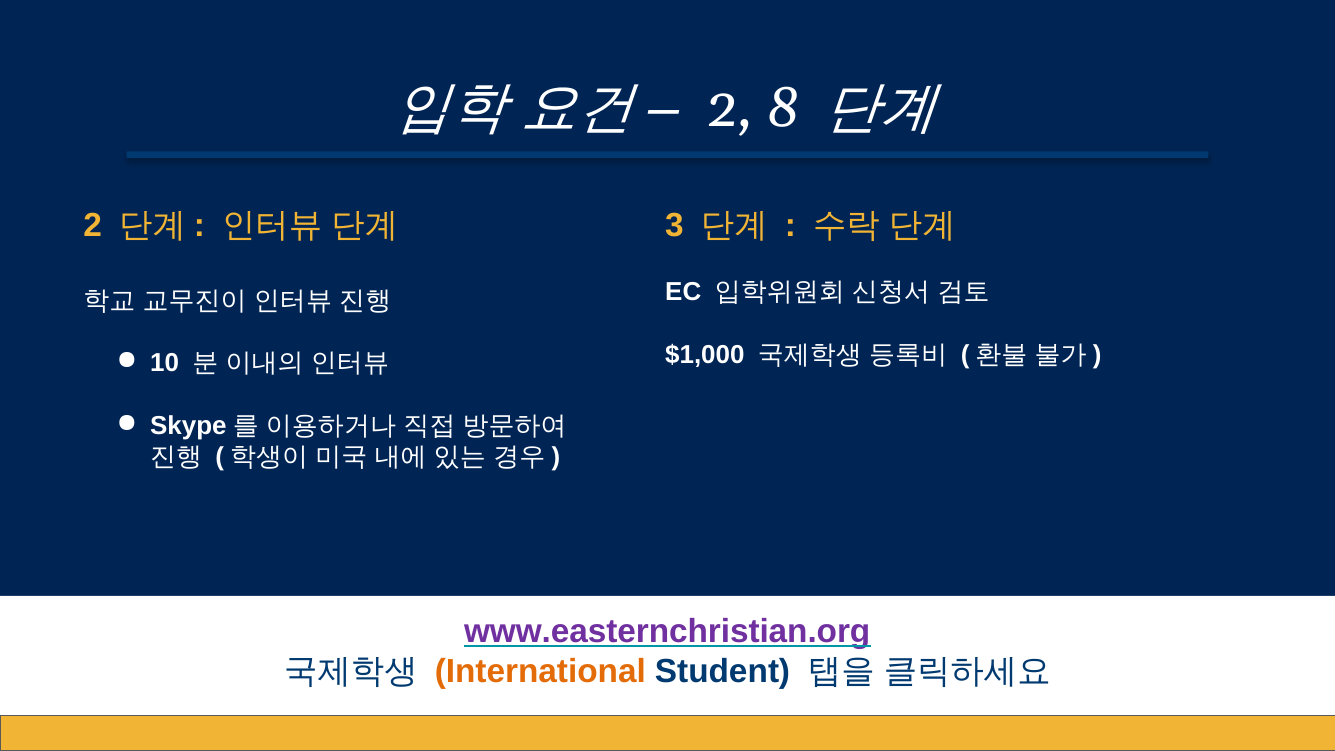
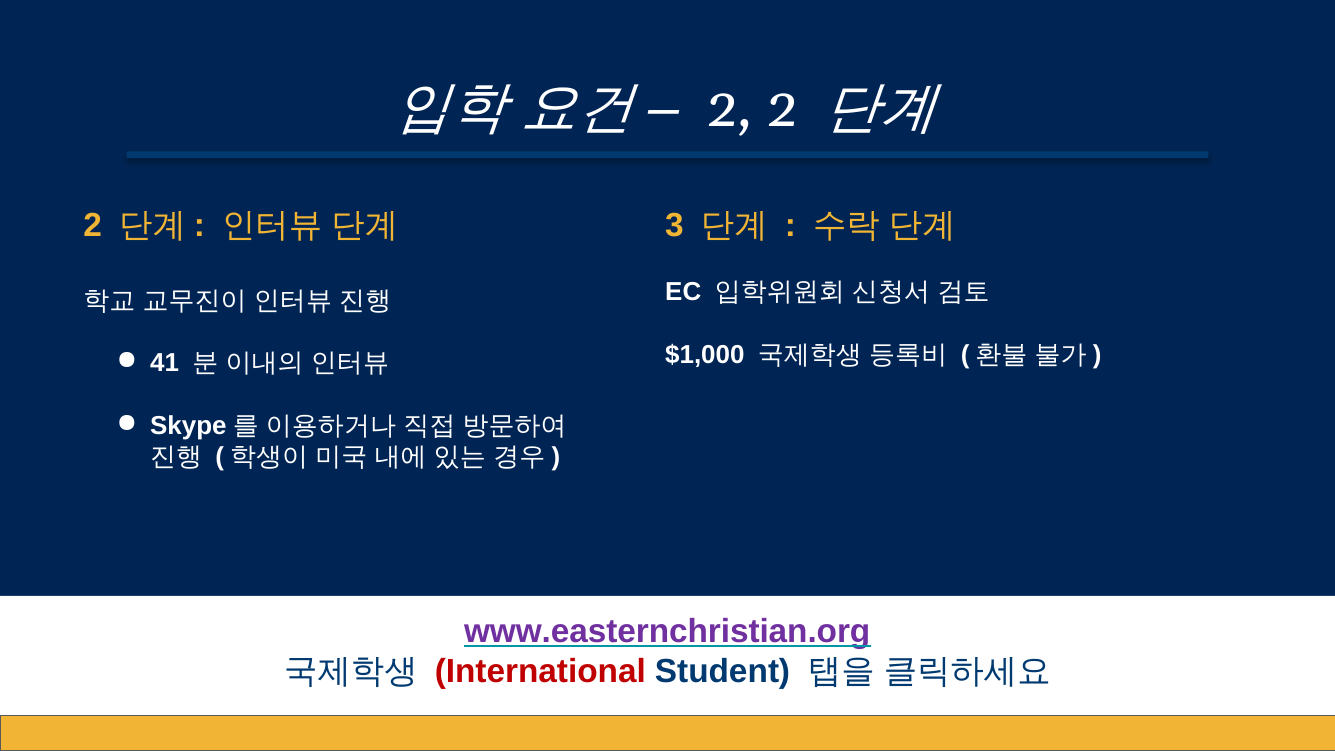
2 8: 8 -> 2 (783, 108)
10: 10 -> 41 (165, 363)
International colour: orange -> red (540, 672)
